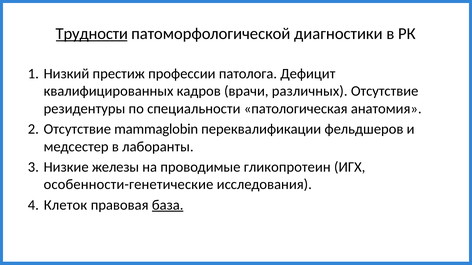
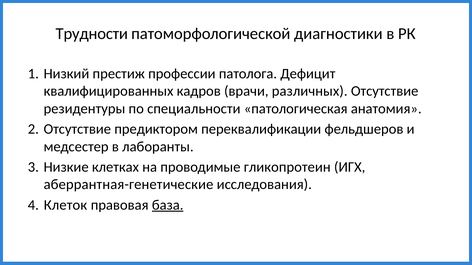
Трудности underline: present -> none (92, 34)
mammaglobin: mammaglobin -> предиктором (156, 129)
железы: железы -> клетках (115, 167)
особенности-генетические: особенности-генетические -> аберрантная-генетические (128, 185)
